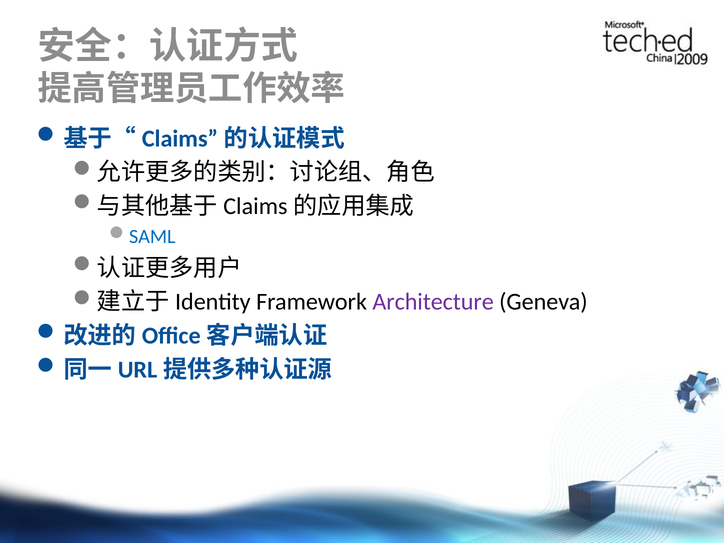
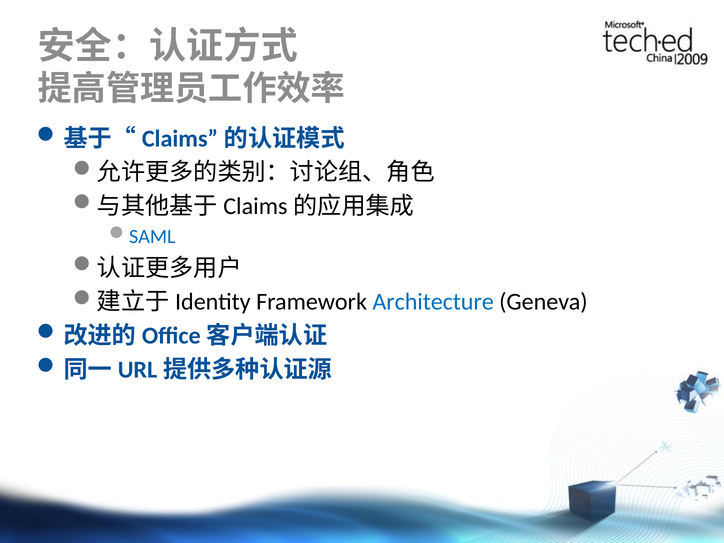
Architecture colour: purple -> blue (433, 302)
